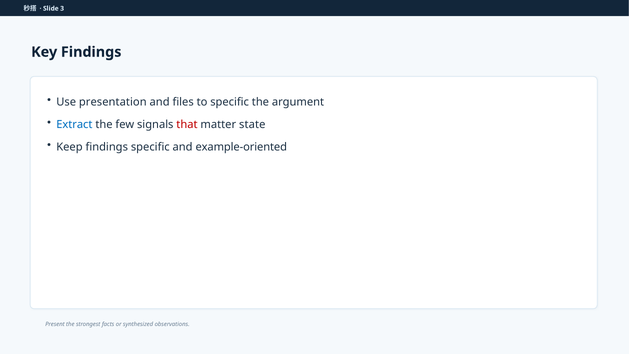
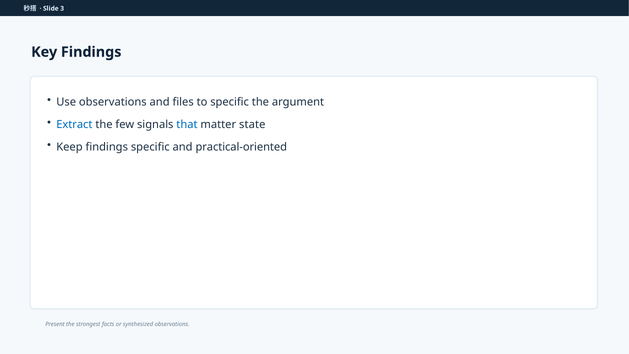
Use presentation: presentation -> observations (113, 102)
that colour: red -> blue (187, 124)
example-oriented: example-oriented -> practical-oriented (241, 147)
